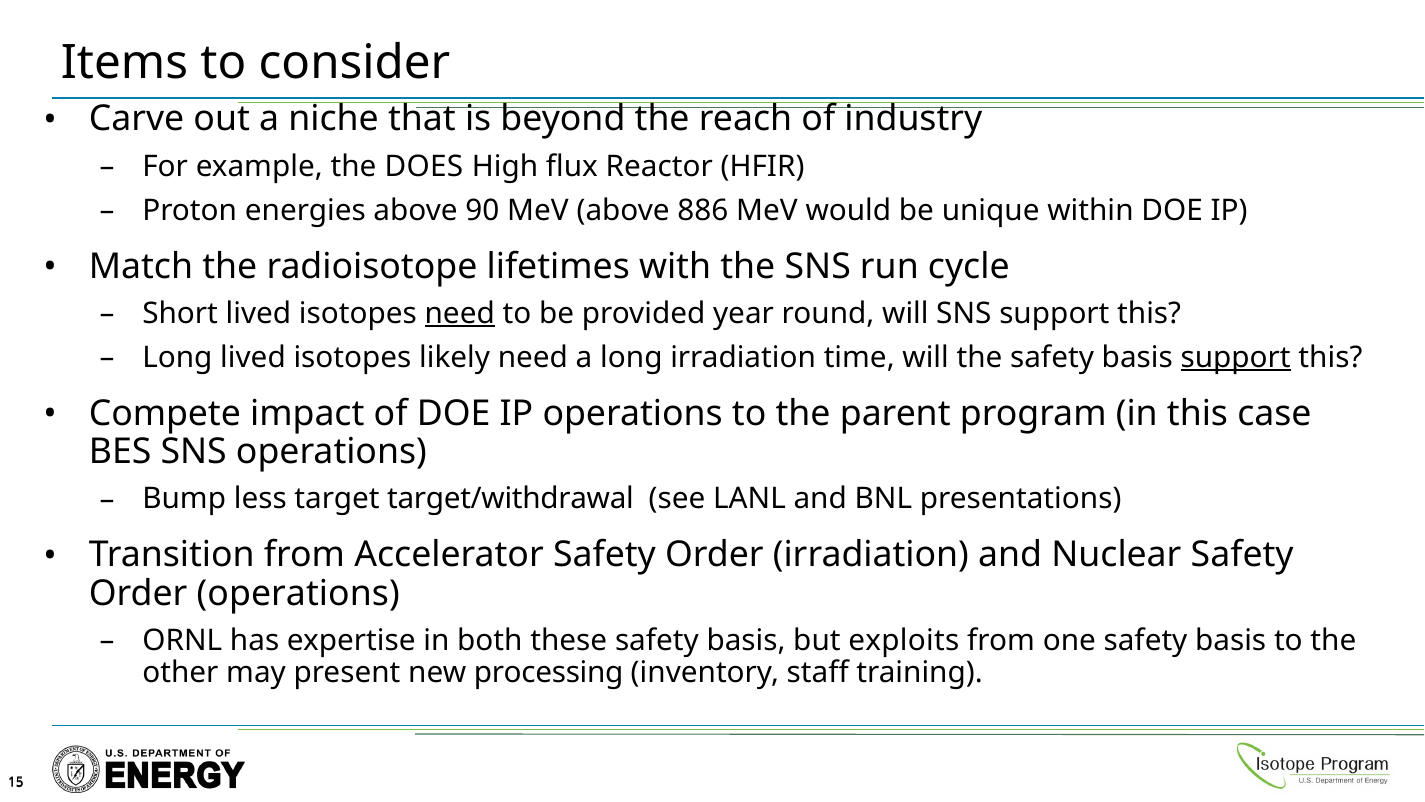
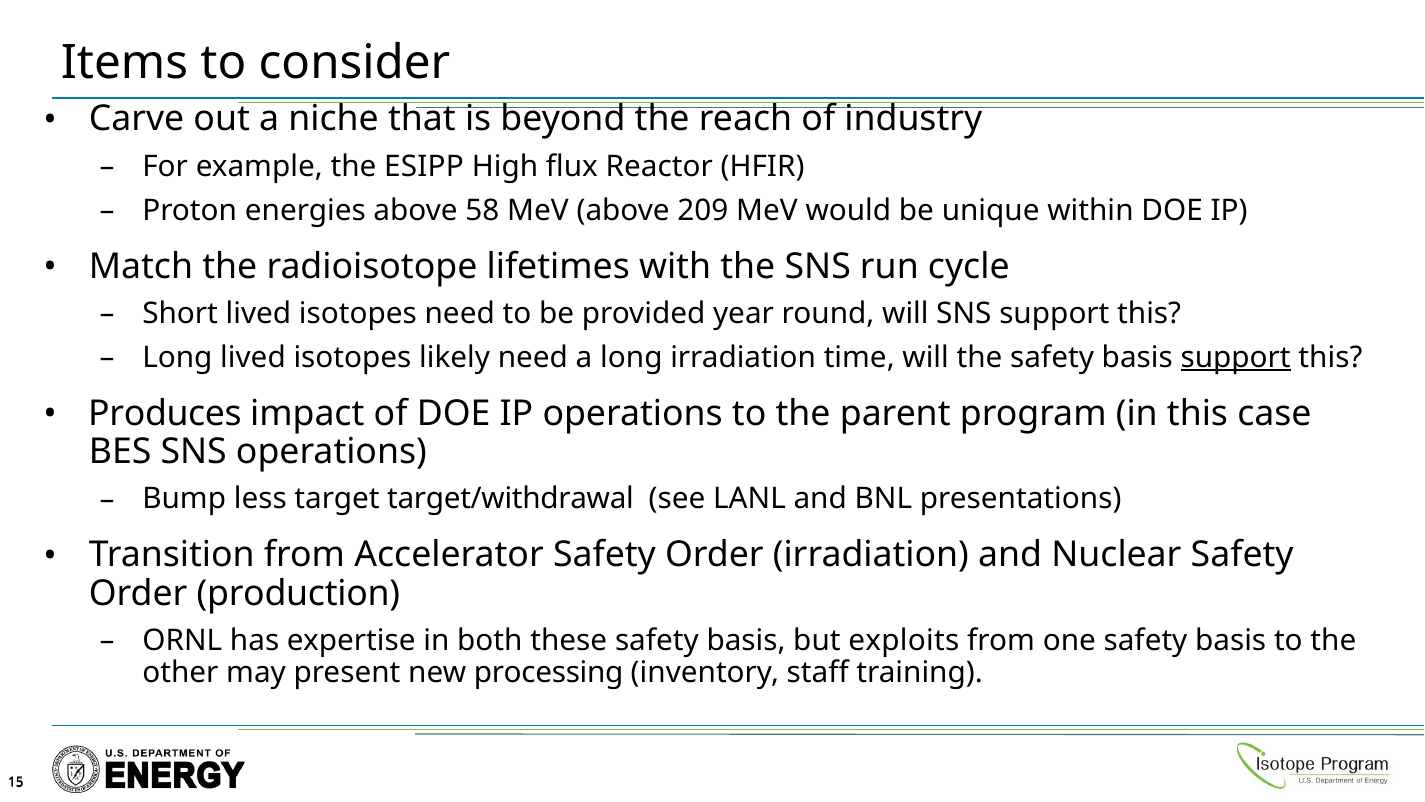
DOES: DOES -> ESIPP (424, 166)
90: 90 -> 58 (482, 210)
886: 886 -> 209 (703, 210)
need underline: present -> none (460, 313)
Compete: Compete -> Produces (165, 413)
Order operations: operations -> production (298, 593)
